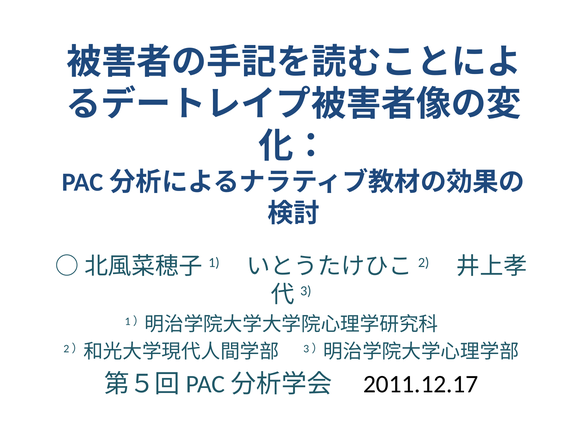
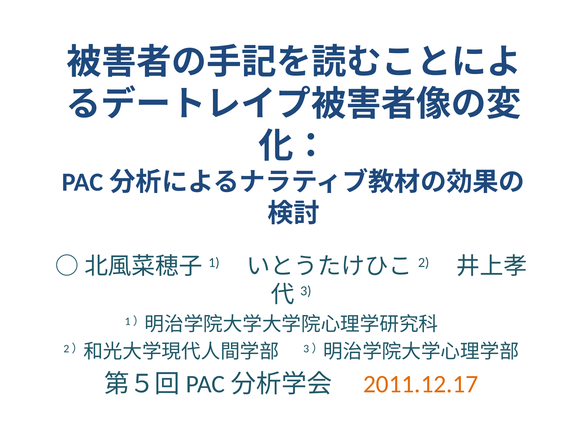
2011.12.17 colour: black -> orange (421, 384)
